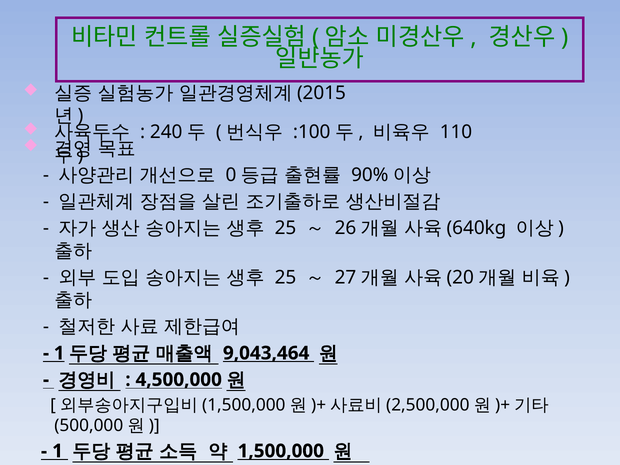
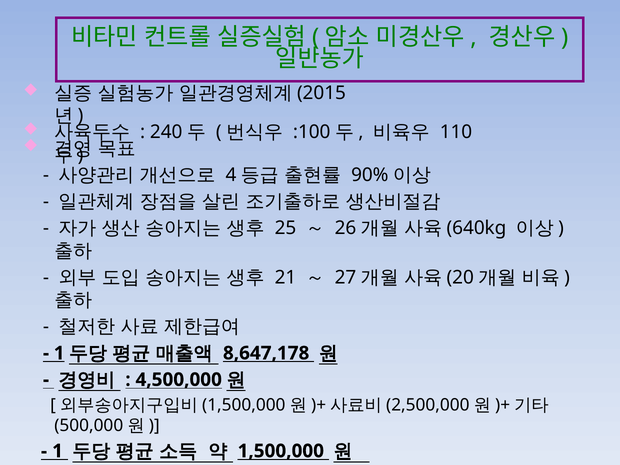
0: 0 -> 4 (231, 175)
25: 25 -> 21 (286, 277)
9,043,464: 9,043,464 -> 8,647,178 (266, 353)
